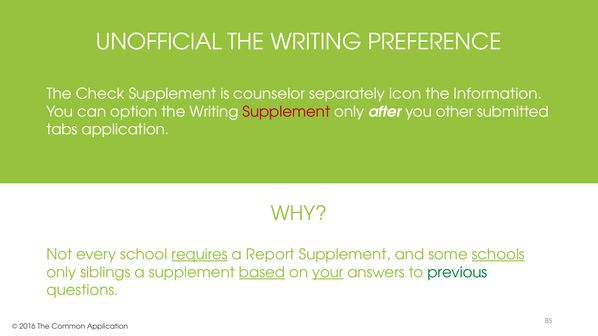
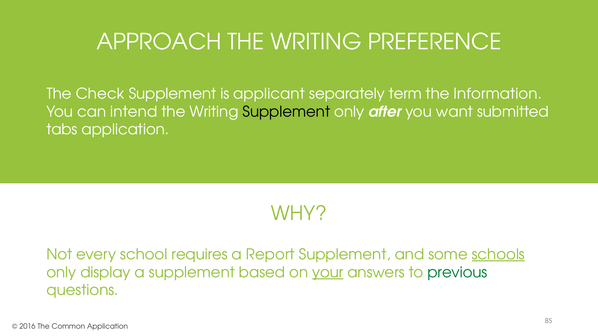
UNOFFICIAL: UNOFFICIAL -> APPROACH (159, 42)
counselor: counselor -> applicant (269, 94)
icon: icon -> term (405, 94)
option: option -> intend (134, 112)
Supplement colour: red -> black (286, 112)
other: other -> want (454, 112)
requires underline: present -> none (200, 255)
siblings: siblings -> display (105, 273)
based underline: present -> none (262, 273)
